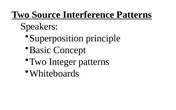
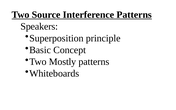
Integer: Integer -> Mostly (63, 62)
